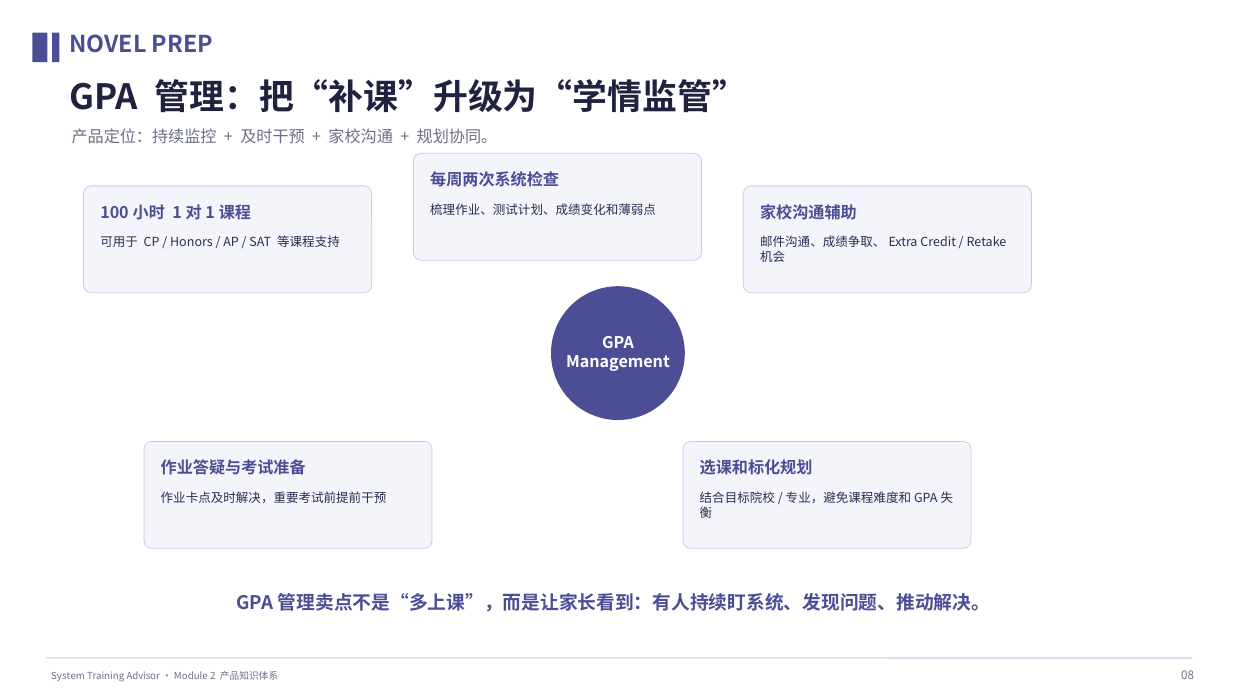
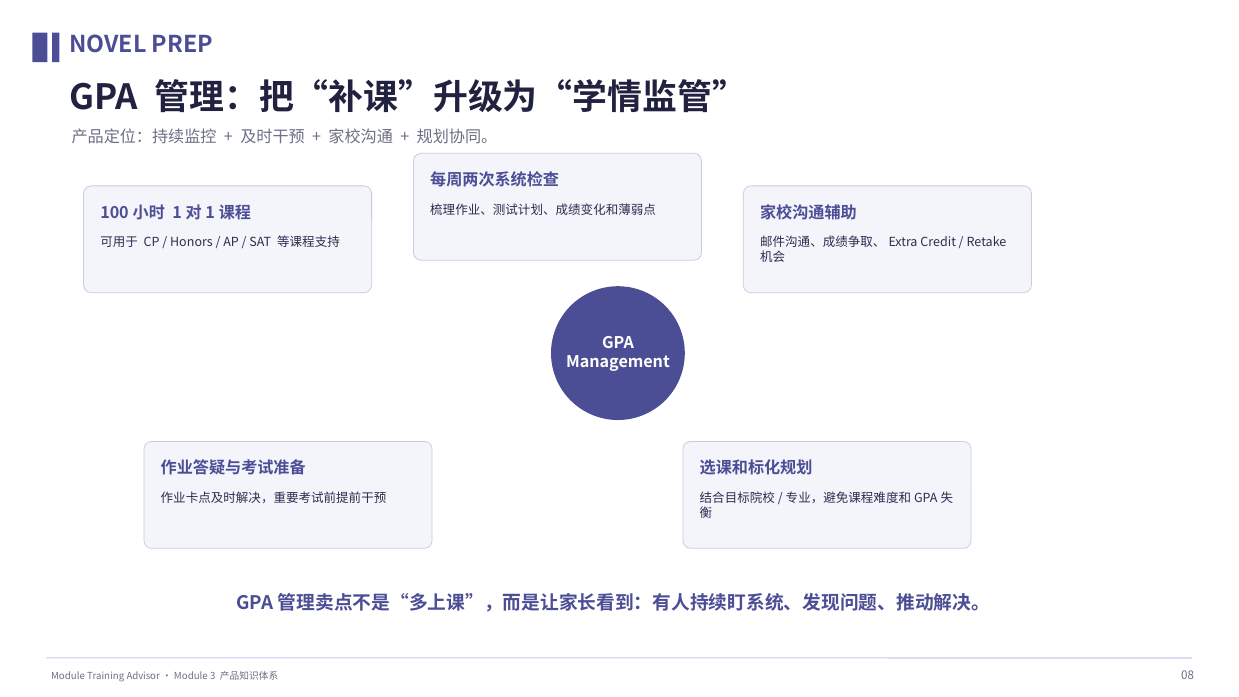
System: System -> Module (68, 676)
2: 2 -> 3 (213, 676)
